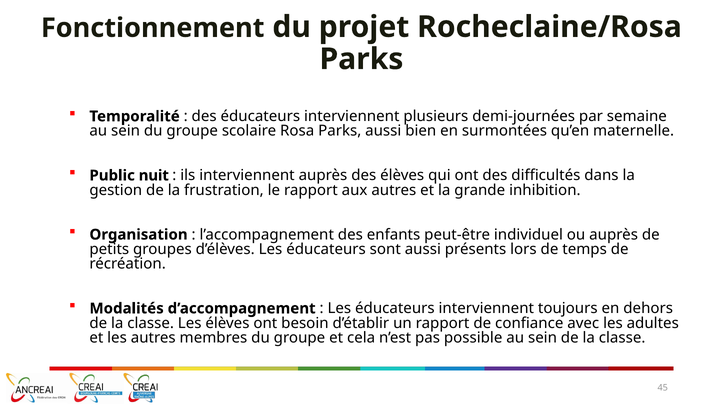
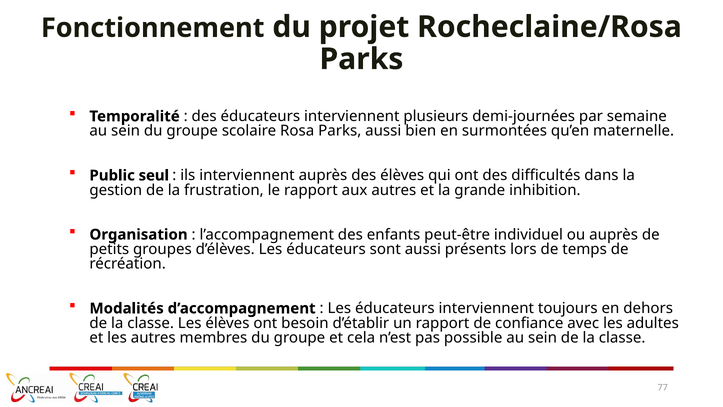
nuit: nuit -> seul (154, 175)
45: 45 -> 77 (663, 388)
